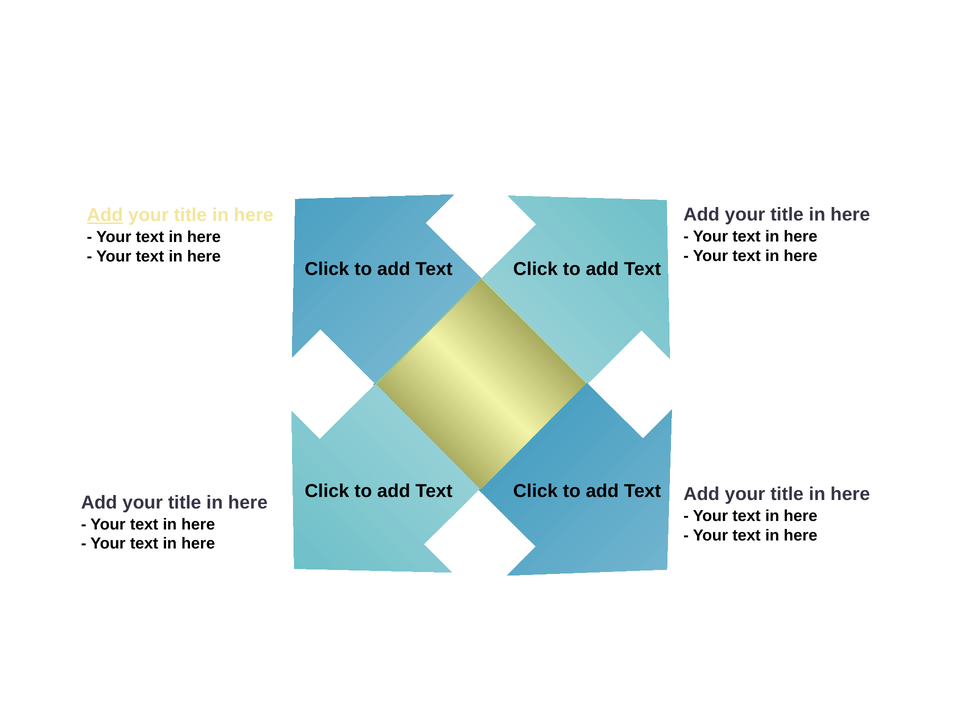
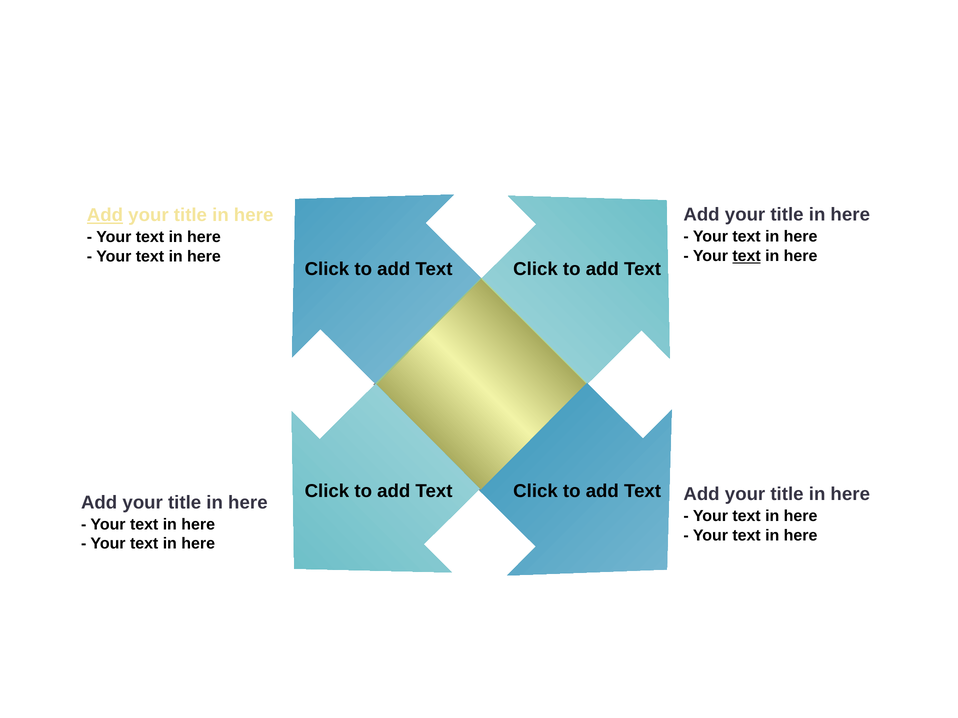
text underline: none -> present (747, 256)
